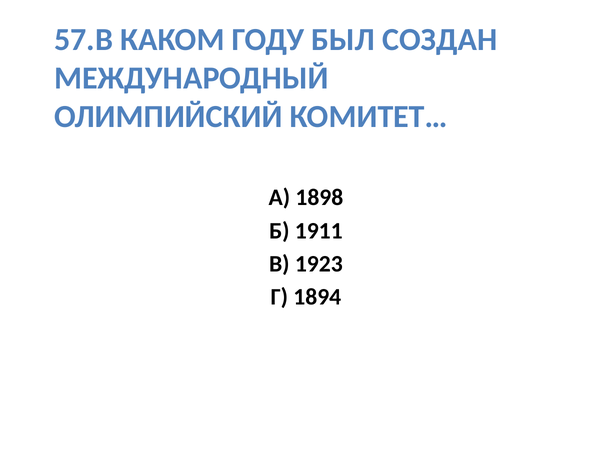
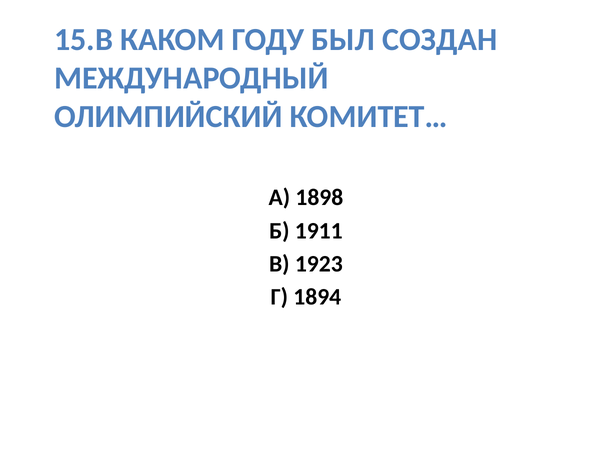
57.В: 57.В -> 15.В (83, 40)
